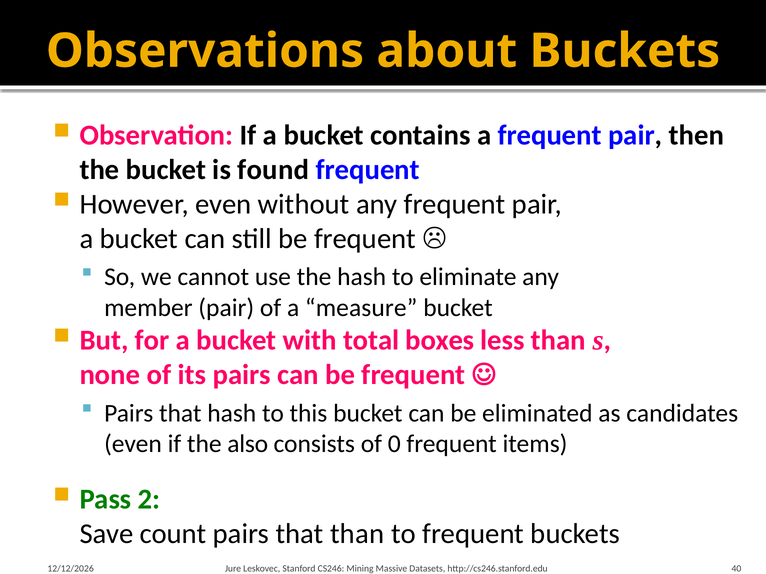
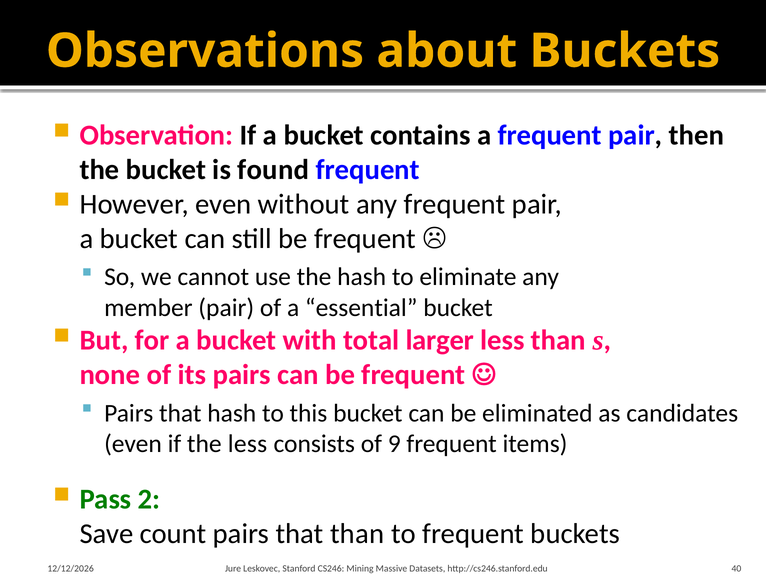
measure: measure -> essential (361, 308)
boxes: boxes -> larger (440, 341)
the also: also -> less (247, 444)
0: 0 -> 9 (394, 444)
